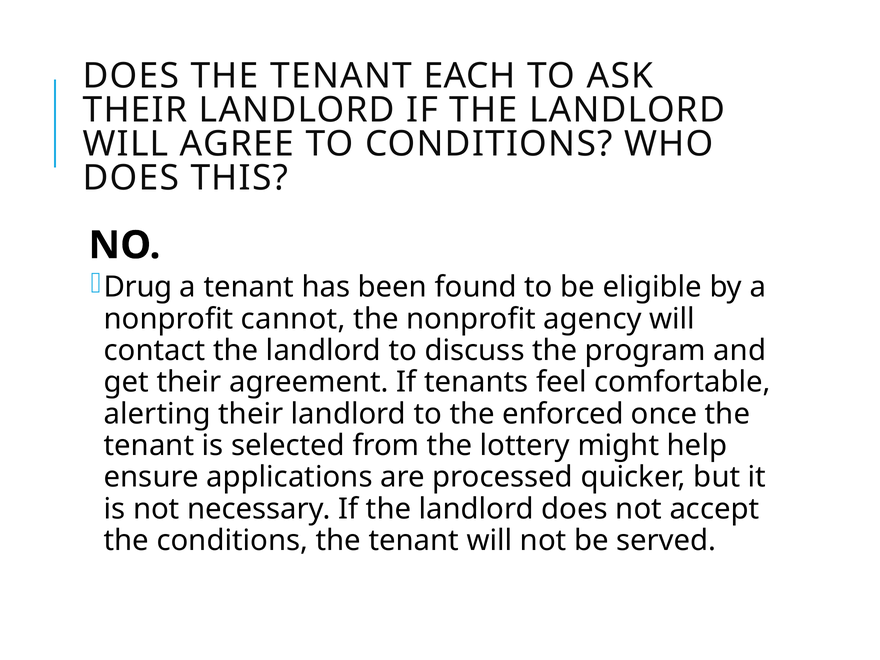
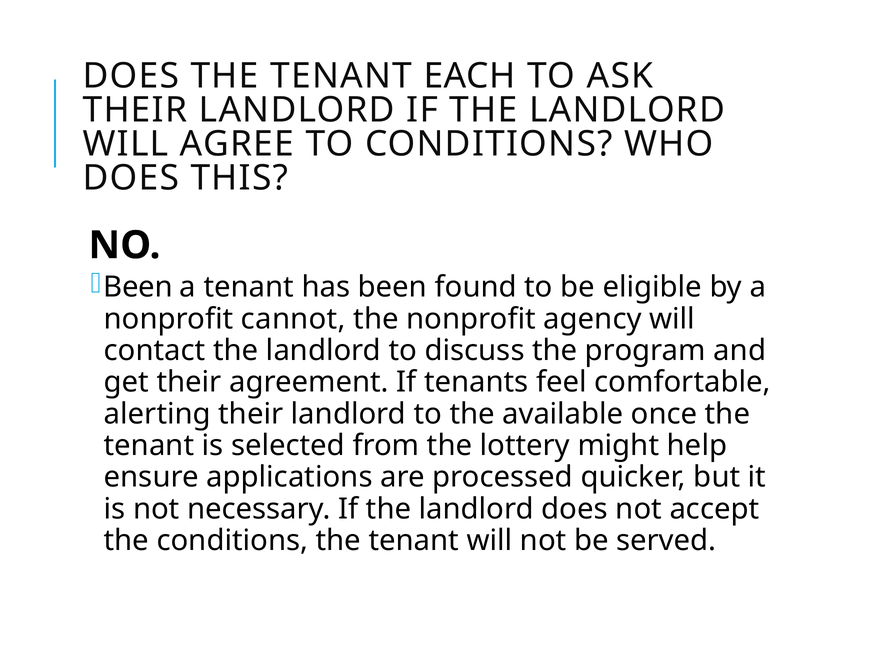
Drug: Drug -> Been (138, 287)
enforced: enforced -> available (563, 414)
